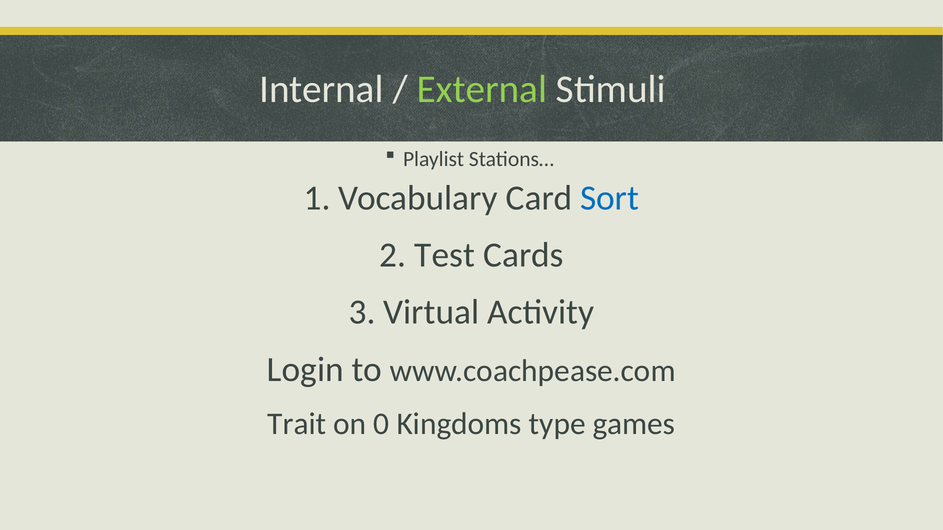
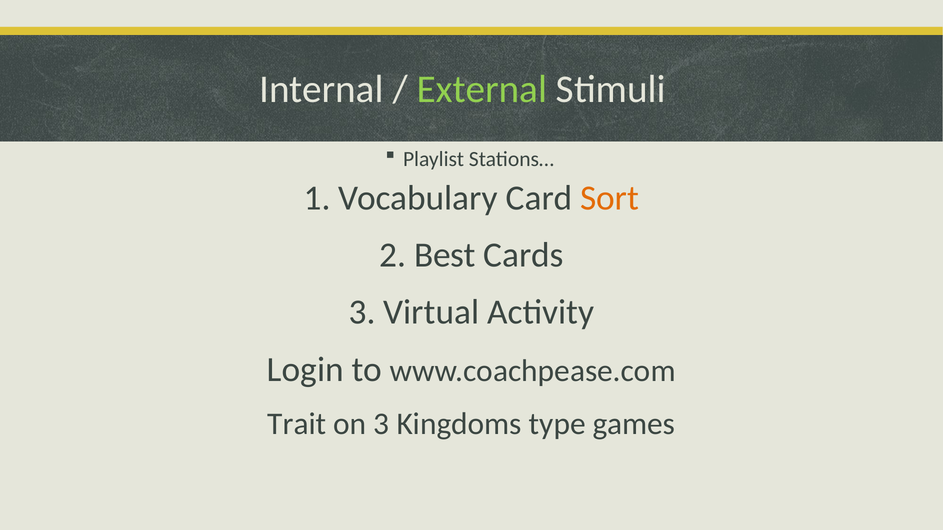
Sort colour: blue -> orange (610, 198)
Test: Test -> Best (445, 255)
on 0: 0 -> 3 (381, 424)
